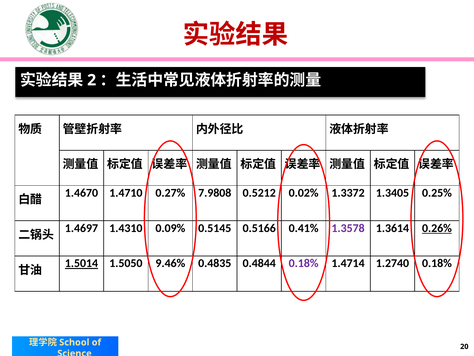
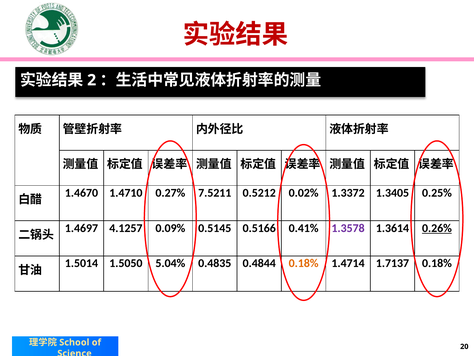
7.9808: 7.9808 -> 7.5211 (215, 193)
1.4310: 1.4310 -> 4.1257 (126, 228)
1.5014 underline: present -> none (81, 263)
9.46%: 9.46% -> 5.04% (170, 263)
0.18% colour: purple -> orange (304, 263)
1.2740: 1.2740 -> 1.7137 (392, 263)
